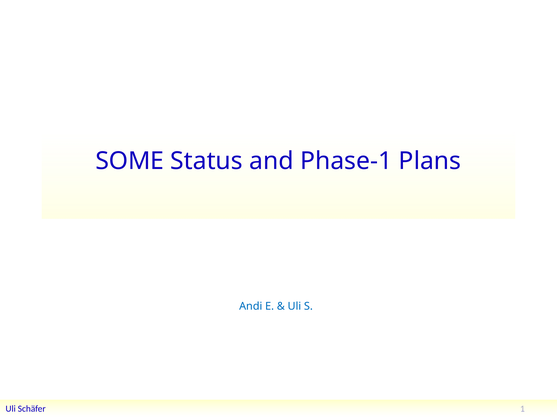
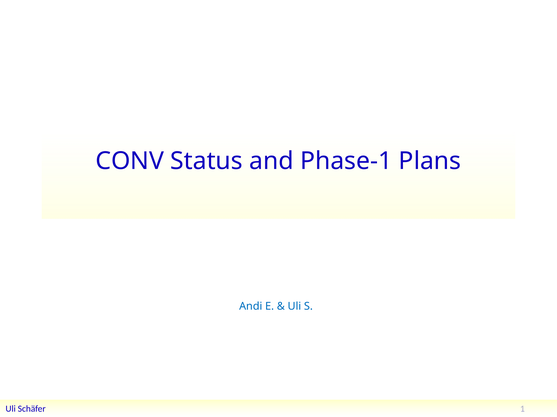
SOME: SOME -> CONV (130, 161)
